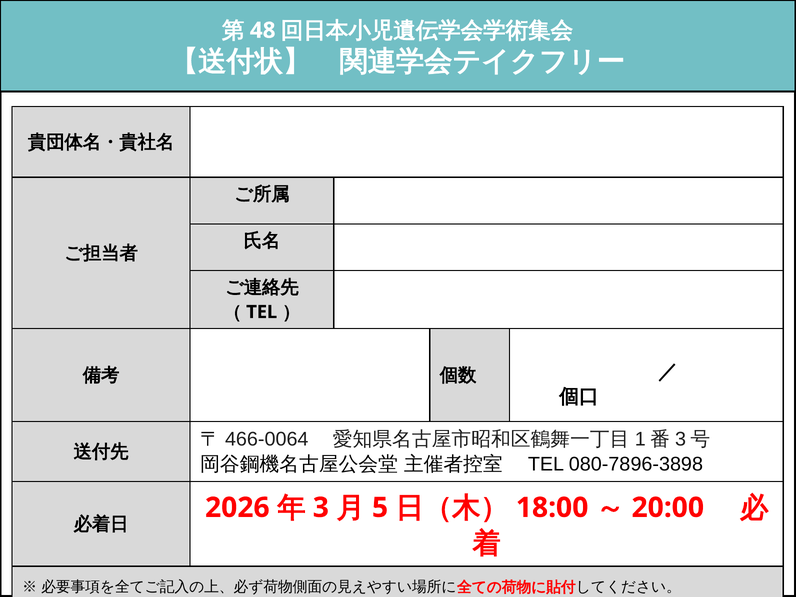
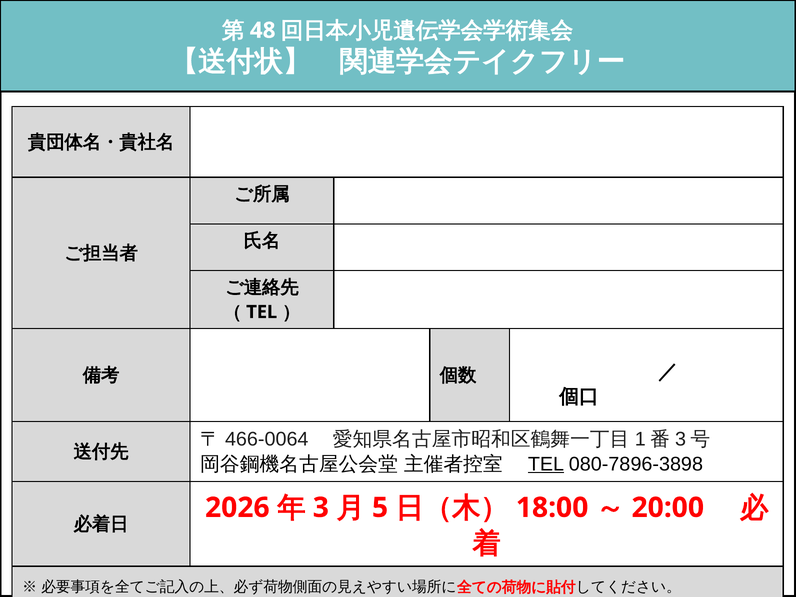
TEL underline: none -> present (546, 464)
